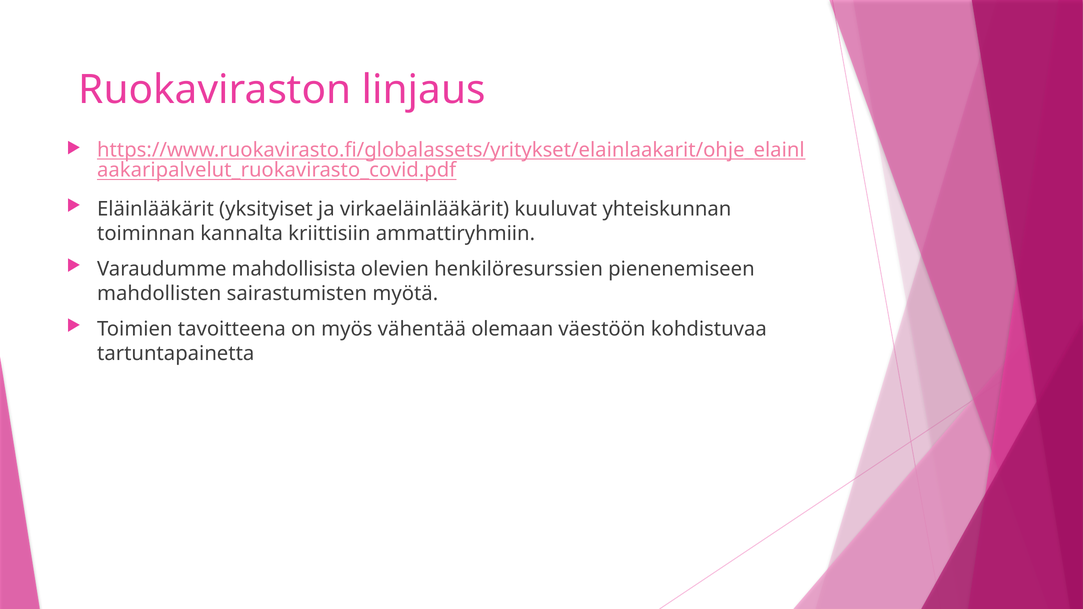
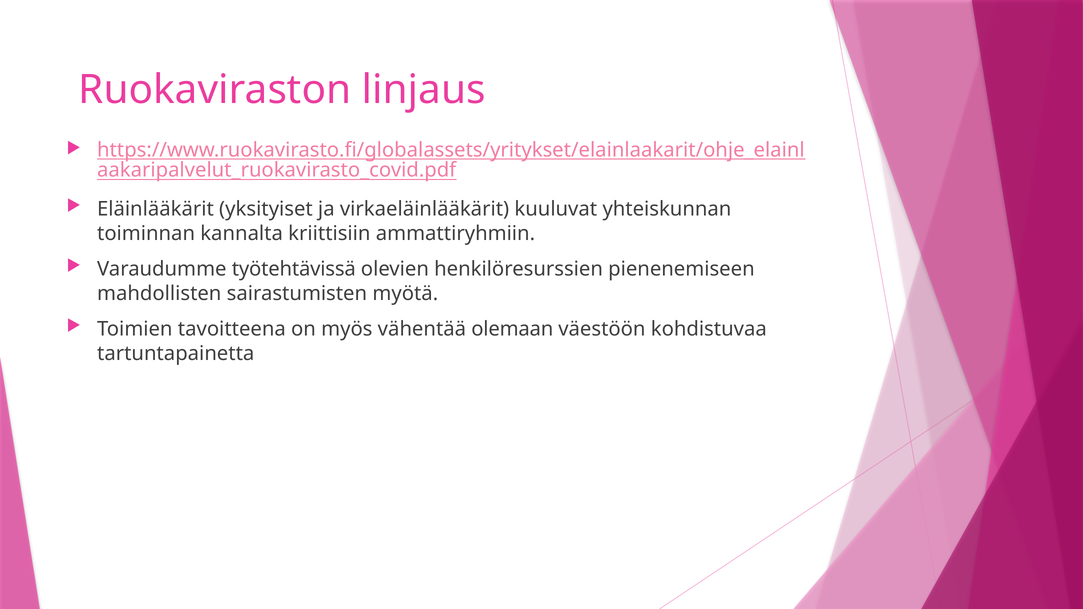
mahdollisista: mahdollisista -> työtehtävissä (294, 269)
